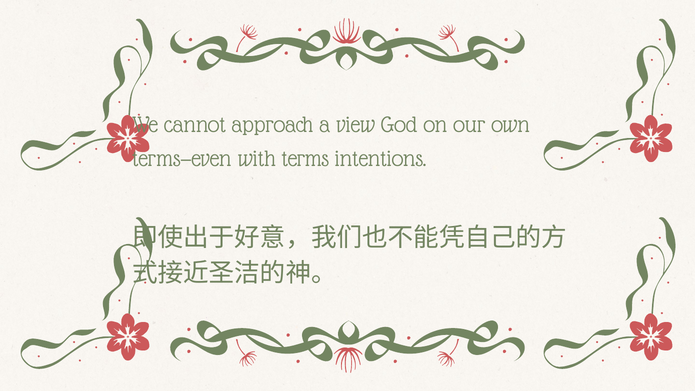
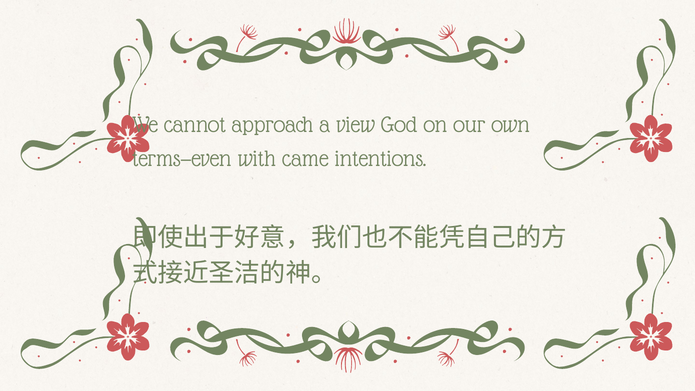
terms: terms -> came (305, 158)
